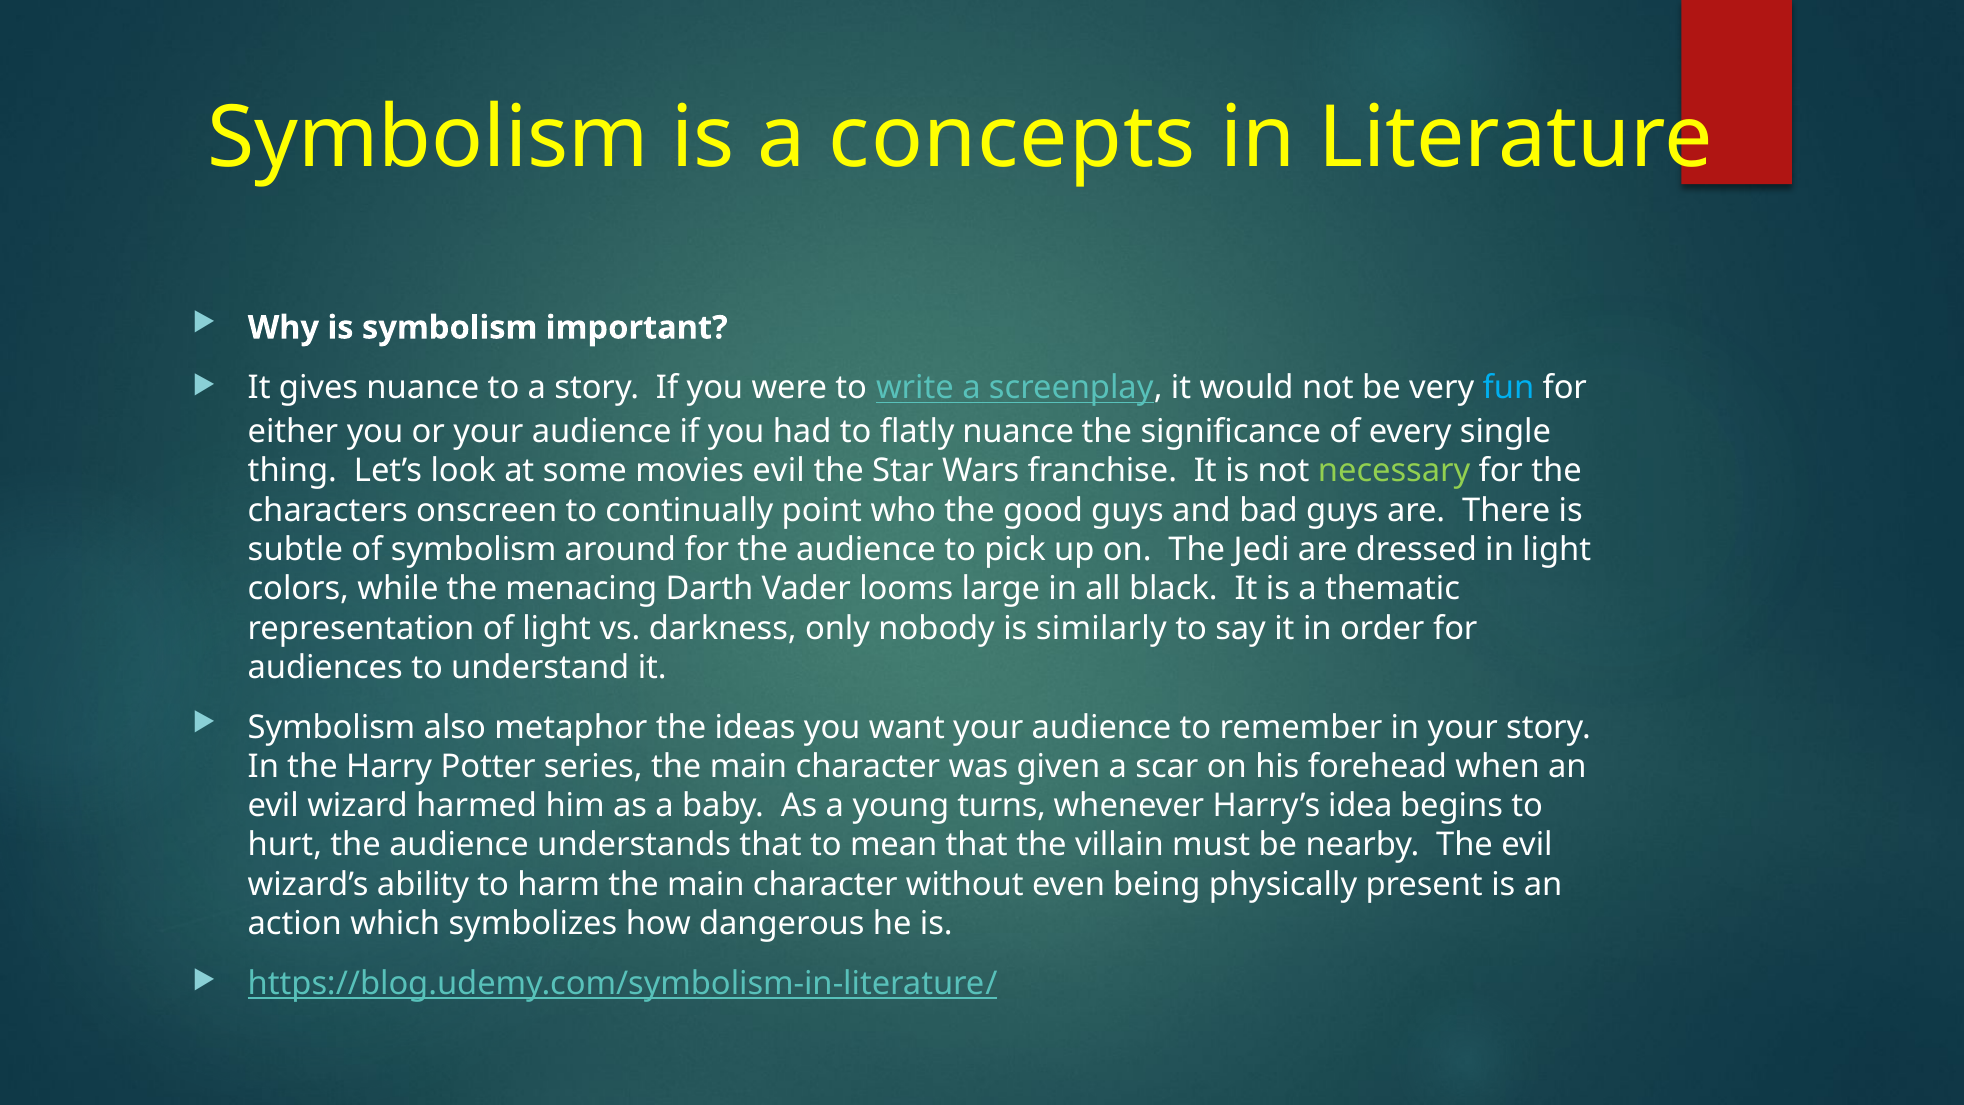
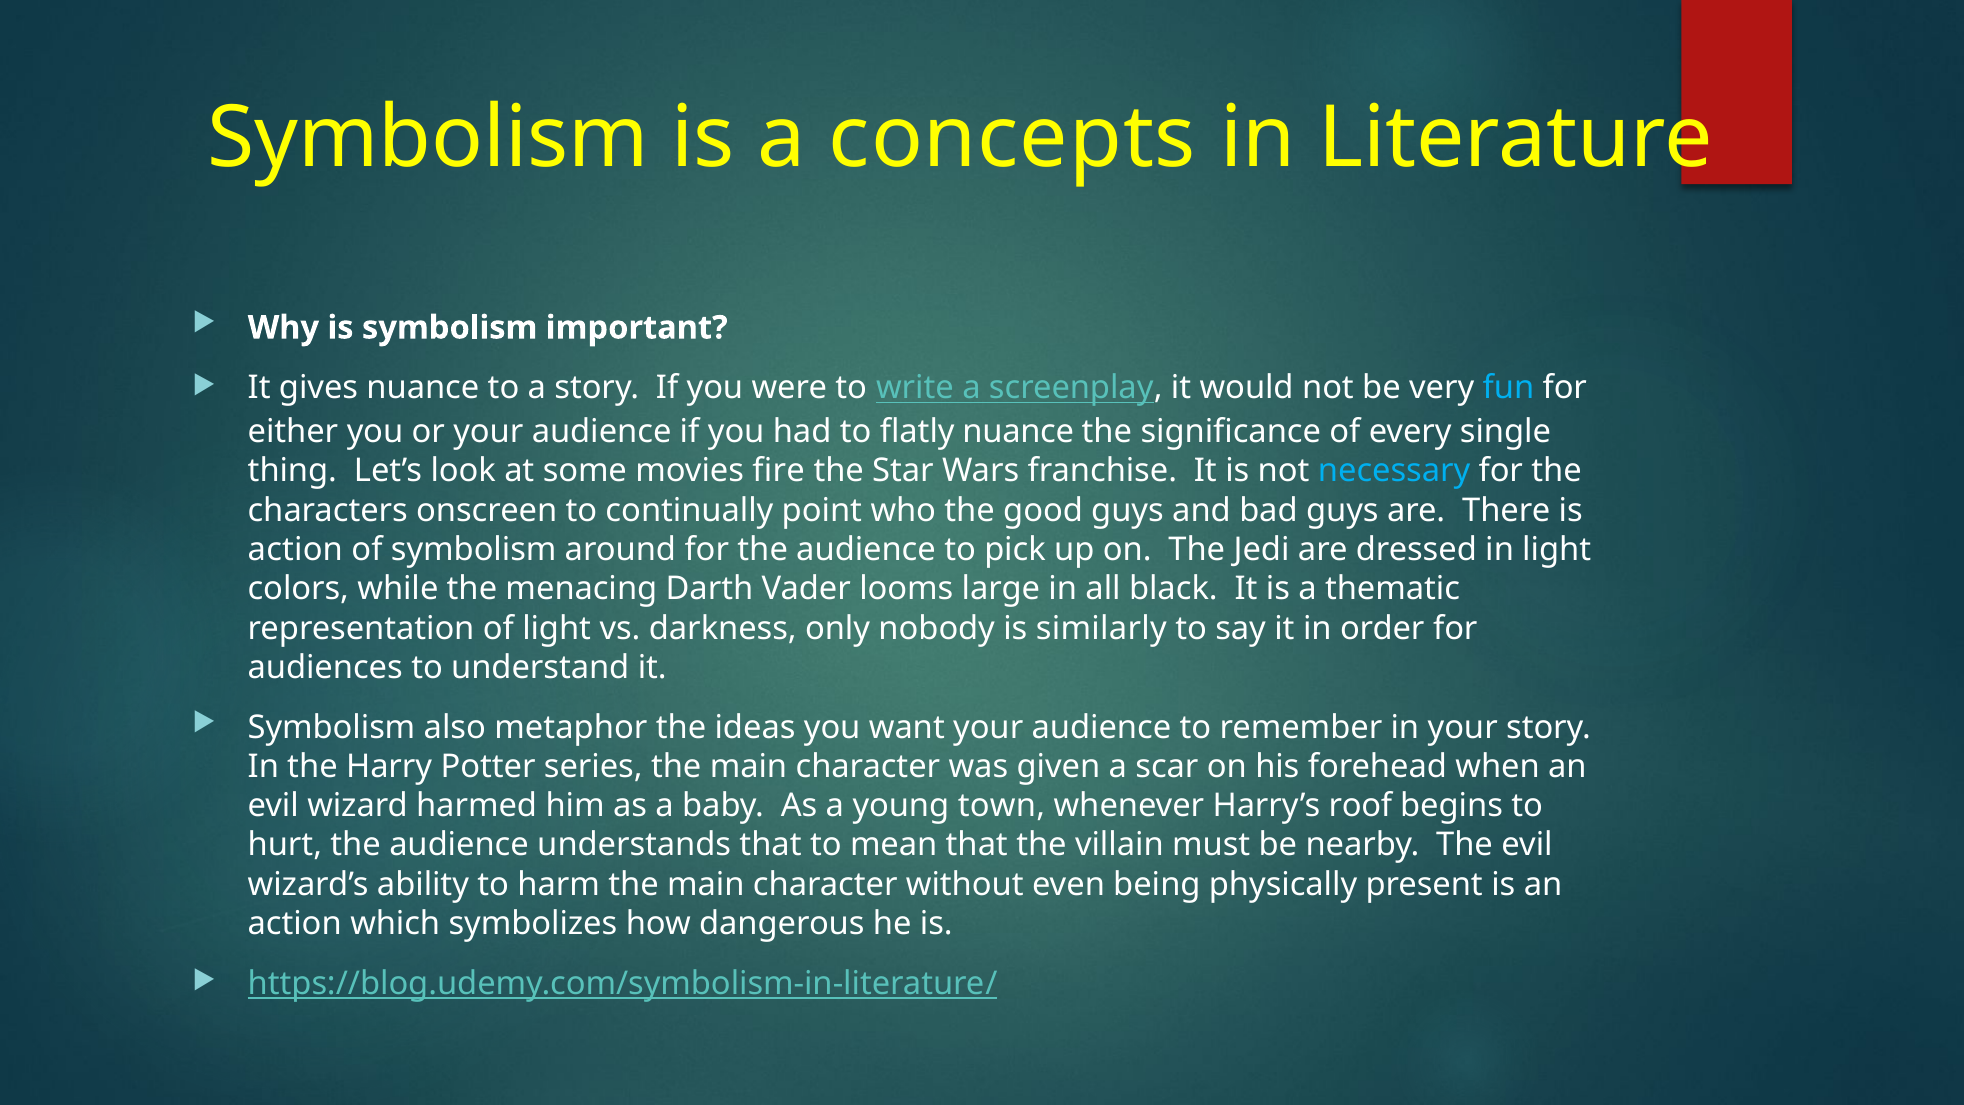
movies evil: evil -> fire (779, 471)
necessary colour: light green -> light blue (1394, 471)
subtle: subtle -> action (295, 550)
turns: turns -> town (1001, 806)
idea: idea -> roof (1360, 806)
